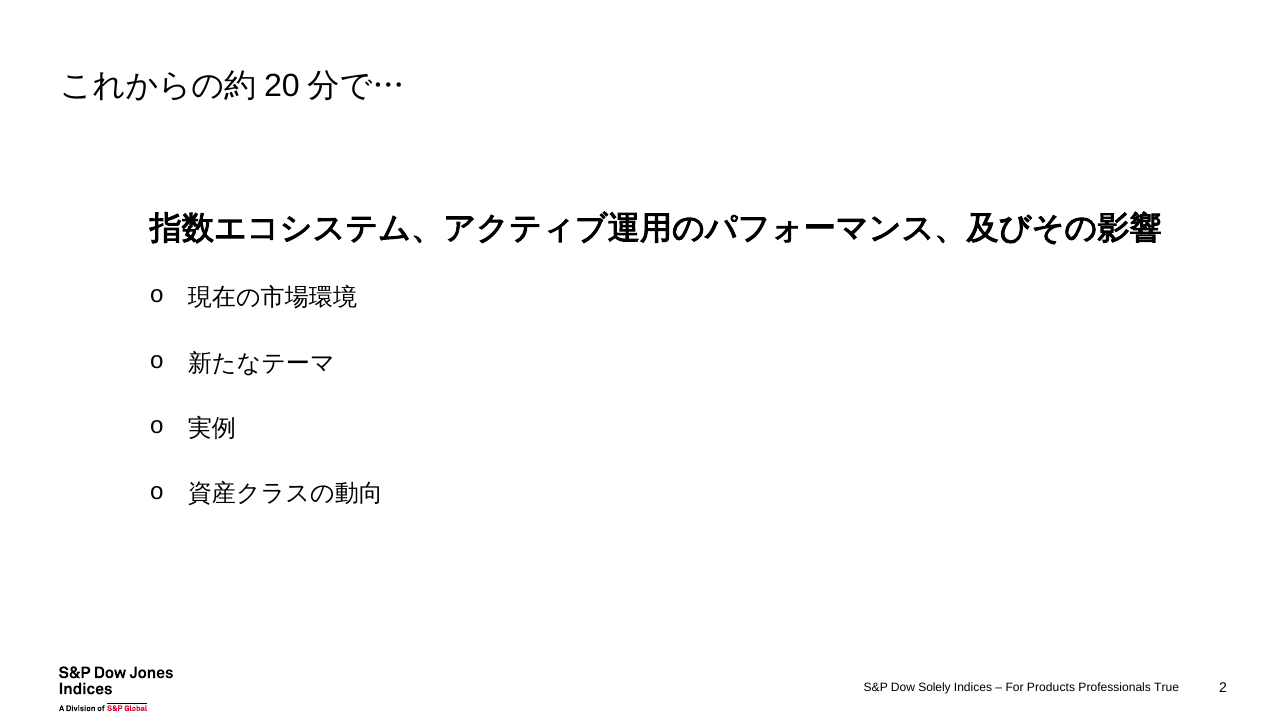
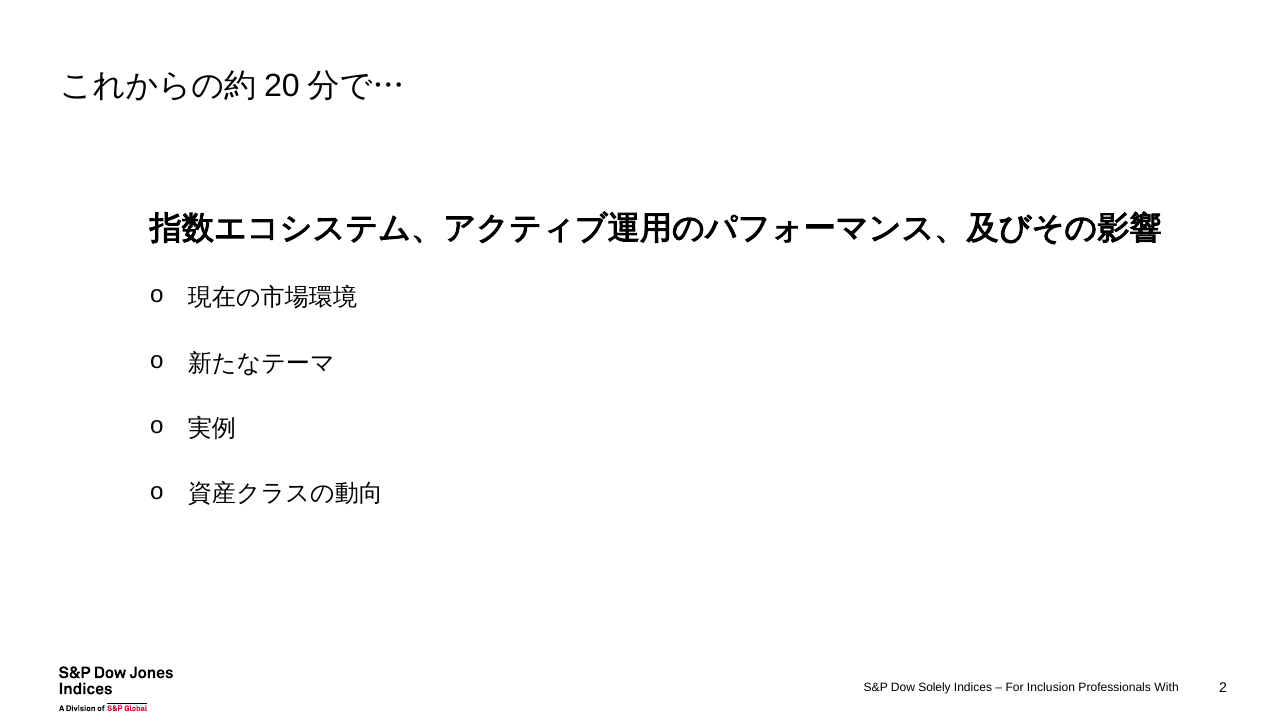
Products: Products -> Inclusion (1051, 688)
True: True -> With (1167, 688)
